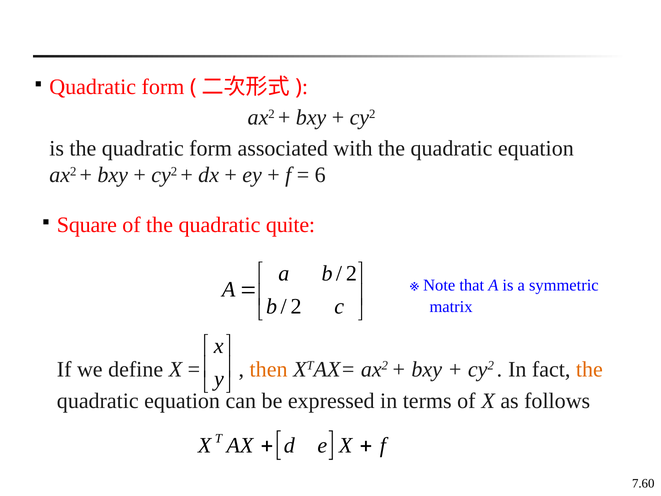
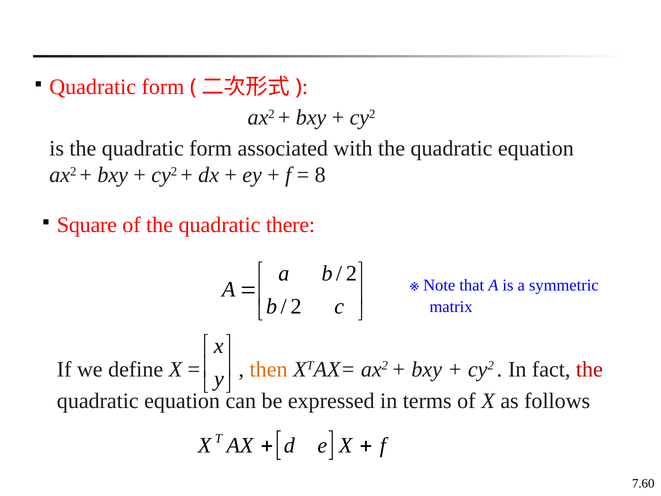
6: 6 -> 8 (320, 175)
quite: quite -> there (290, 225)
the colour: orange -> red (589, 369)
